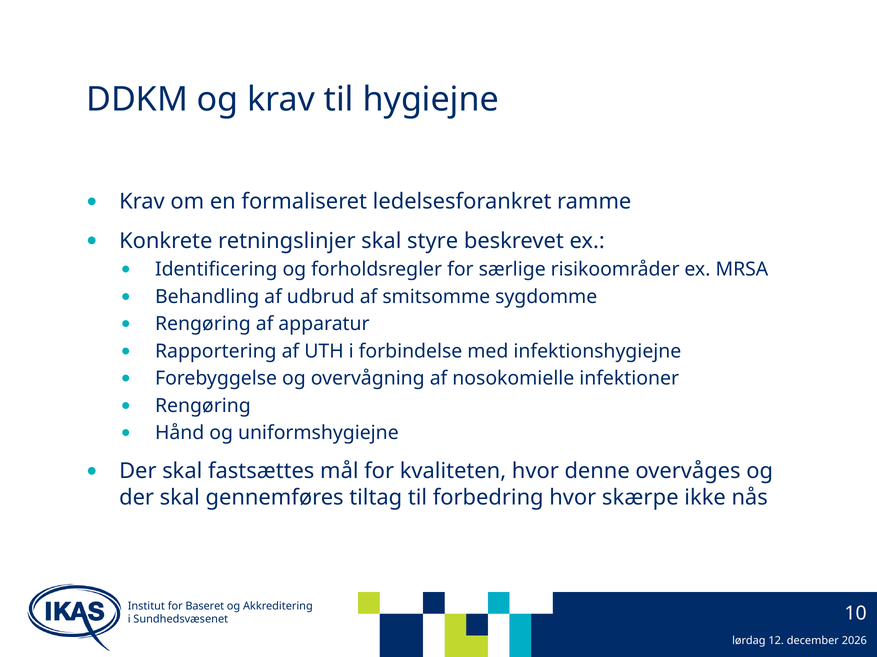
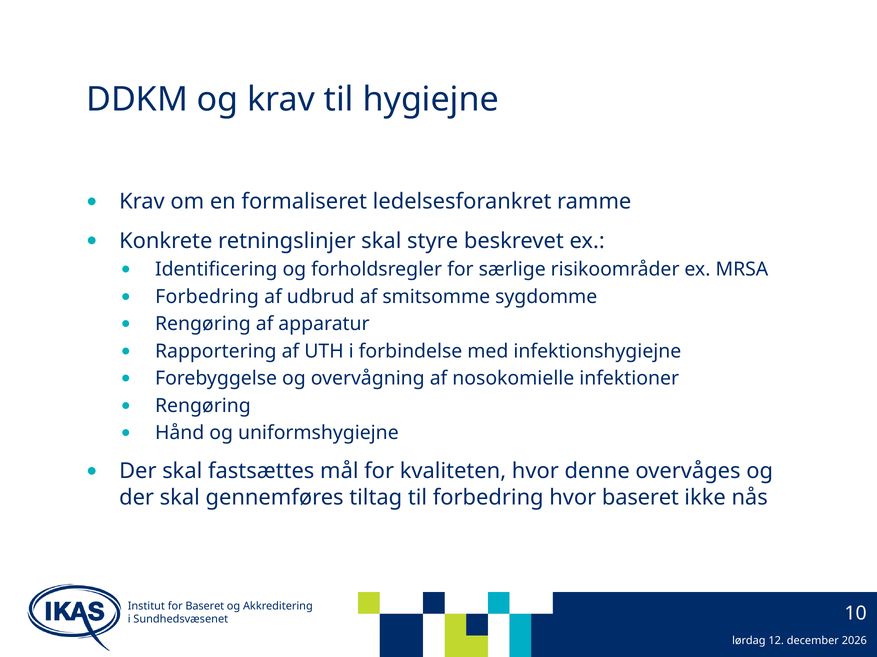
Behandling: Behandling -> Forbedring (207, 297)
hvor skærpe: skærpe -> baseret (640, 498)
